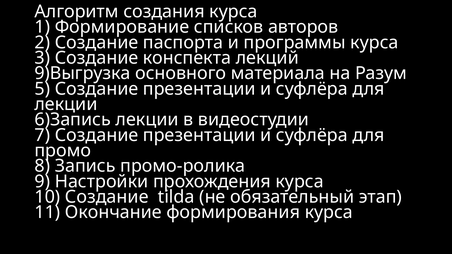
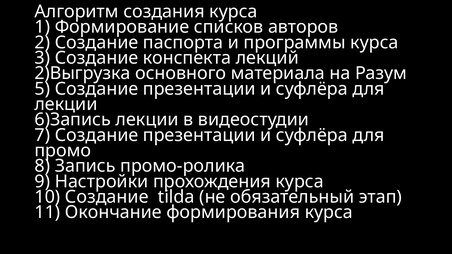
9)Выгрузка: 9)Выгрузка -> 2)Выгрузка (82, 73)
